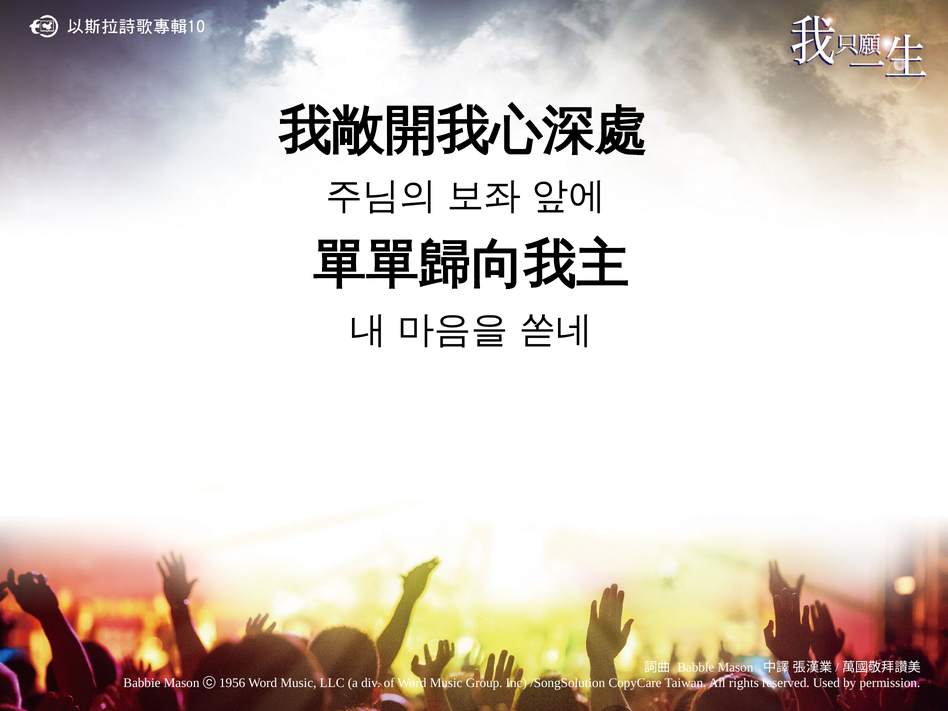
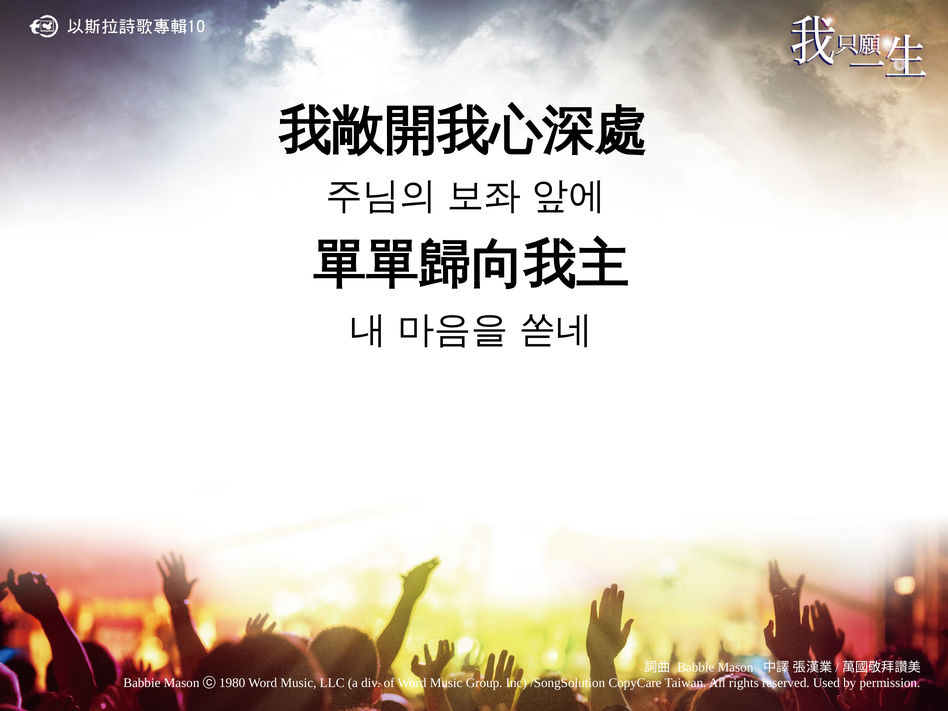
1956: 1956 -> 1980 (232, 683)
